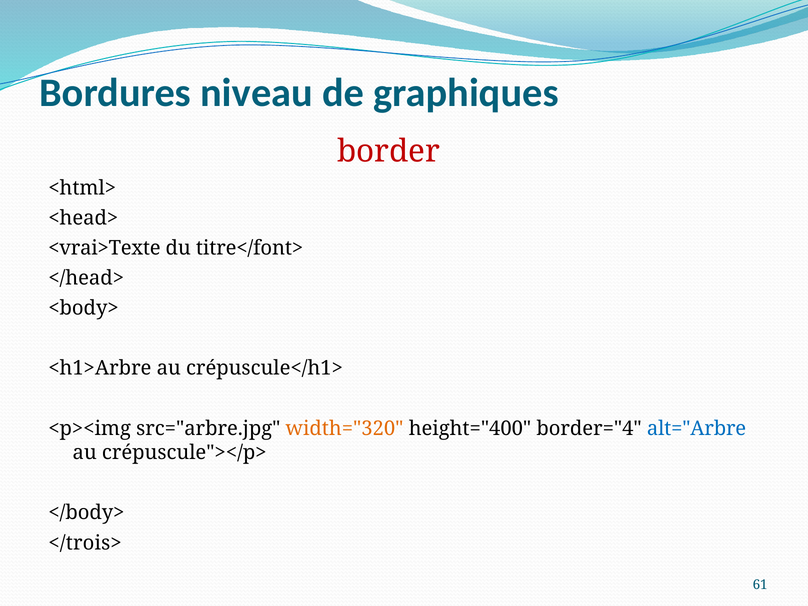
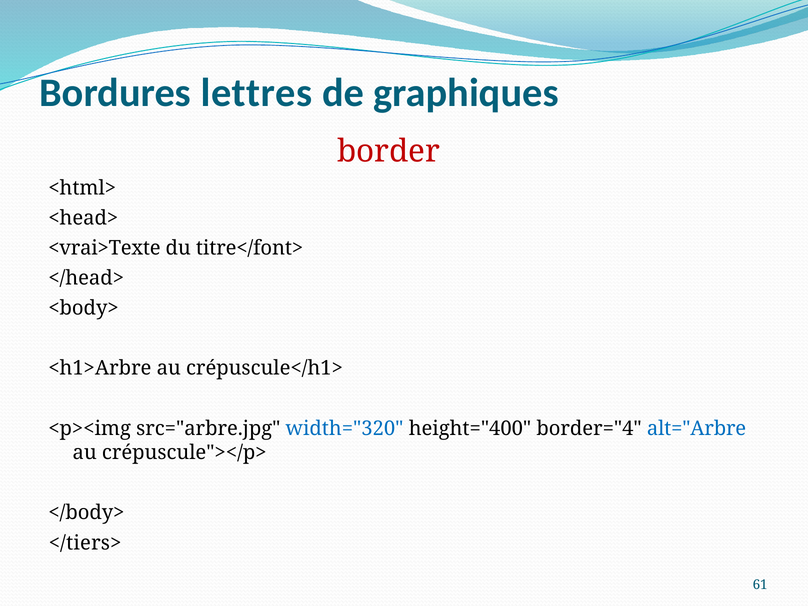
niveau: niveau -> lettres (256, 93)
width="320 colour: orange -> blue (345, 428)
</trois>: </trois> -> </tiers> (85, 543)
